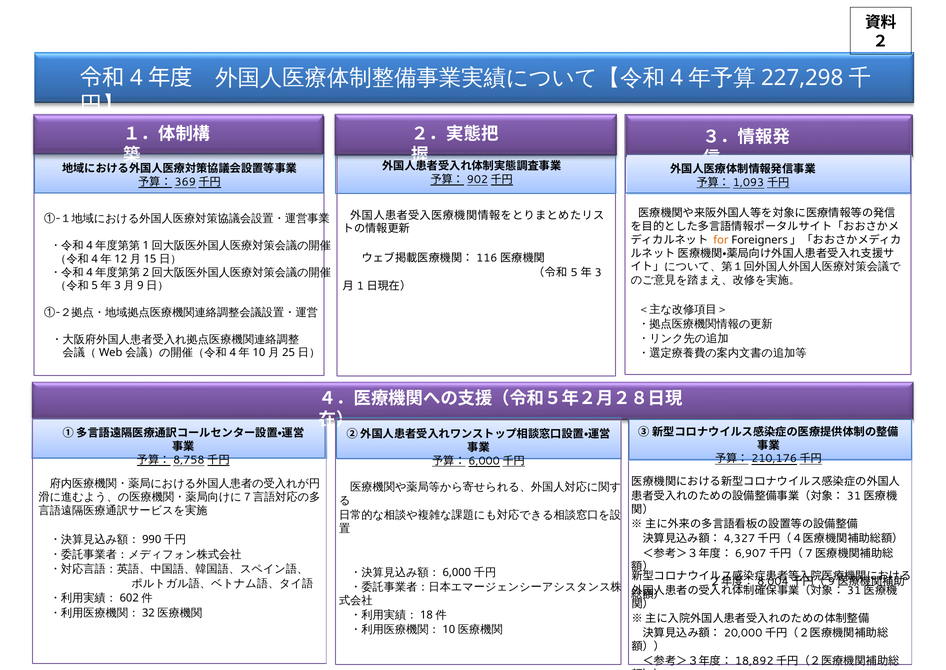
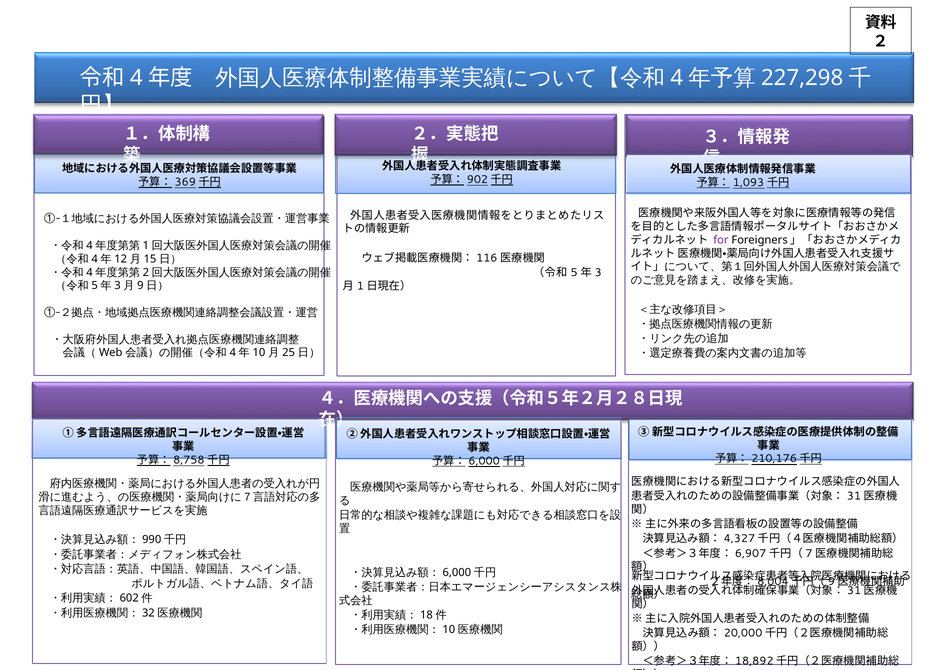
for colour: orange -> purple (721, 240)
